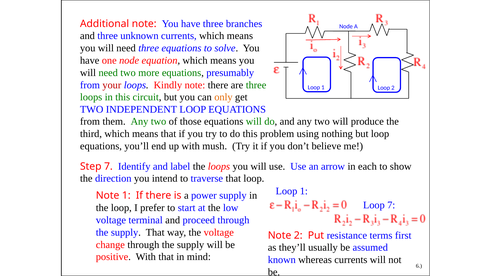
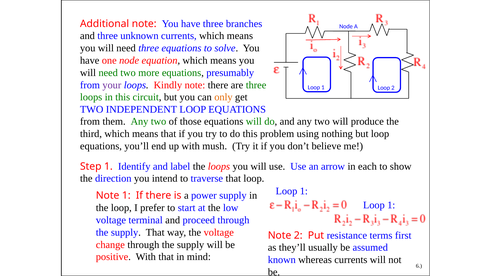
your colour: red -> purple (112, 85)
Step 7: 7 -> 1 (108, 166)
7: 7 -> 1 (391, 205)
